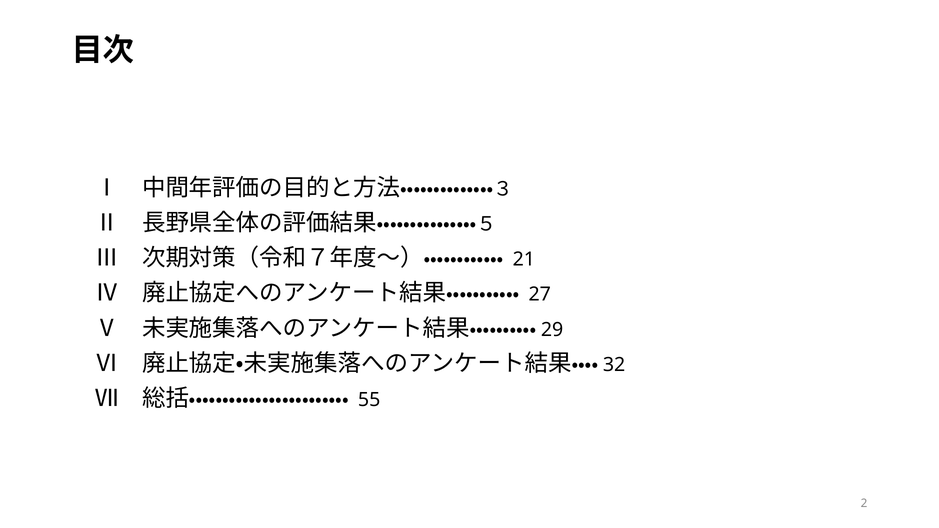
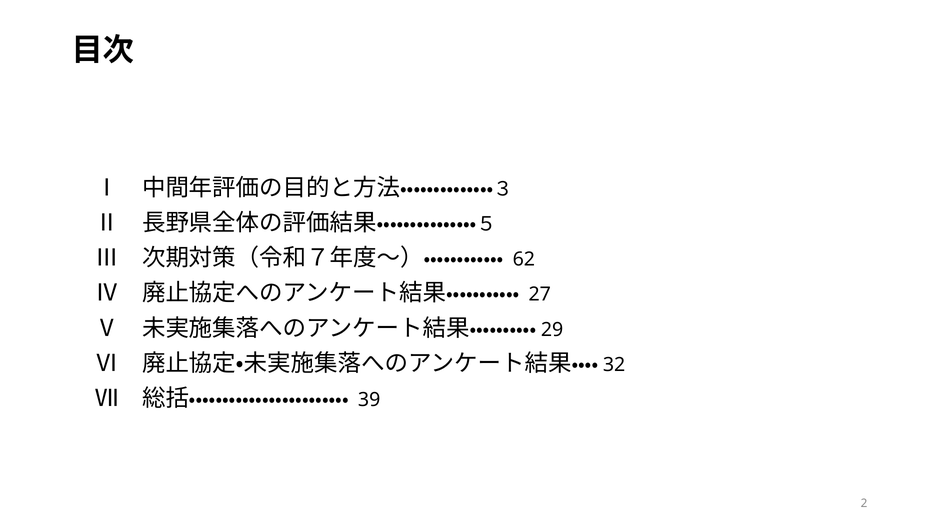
21: 21 -> 62 (524, 259)
55: 55 -> 39 (369, 400)
